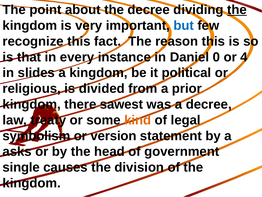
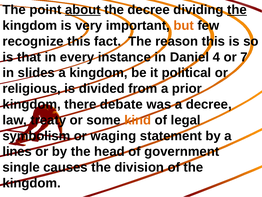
about underline: none -> present (83, 10)
but colour: blue -> orange (184, 25)
0: 0 -> 4 (216, 57)
4: 4 -> 7 (244, 57)
sawest: sawest -> debate (121, 104)
version: version -> waging (113, 136)
asks: asks -> lines (17, 151)
